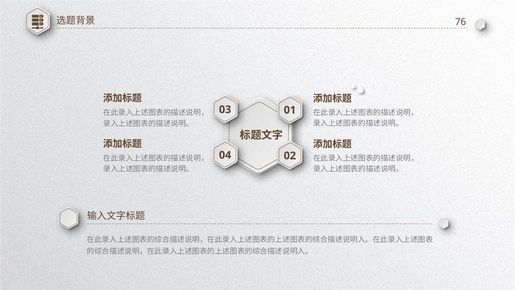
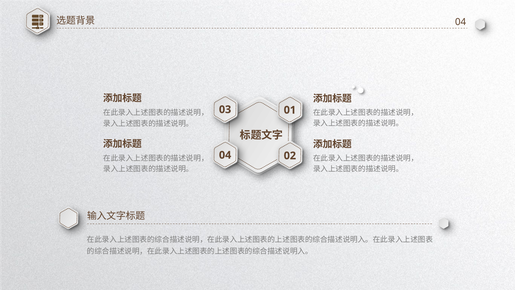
76: 76 -> 04 (461, 22)
